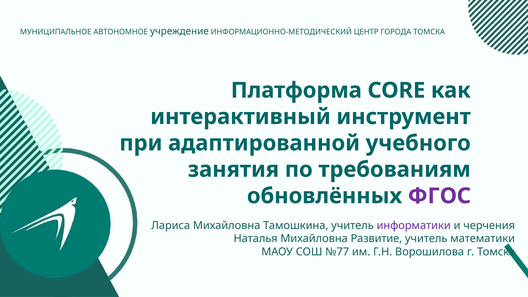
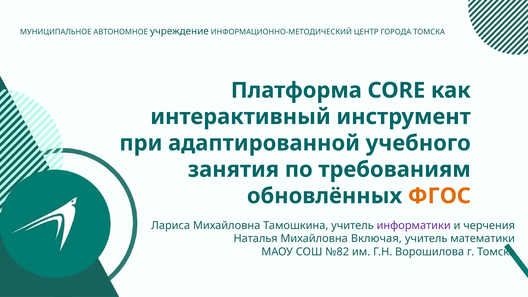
ФГОС colour: purple -> orange (439, 196)
Развитие: Развитие -> Включая (376, 239)
№77: №77 -> №82 (337, 252)
